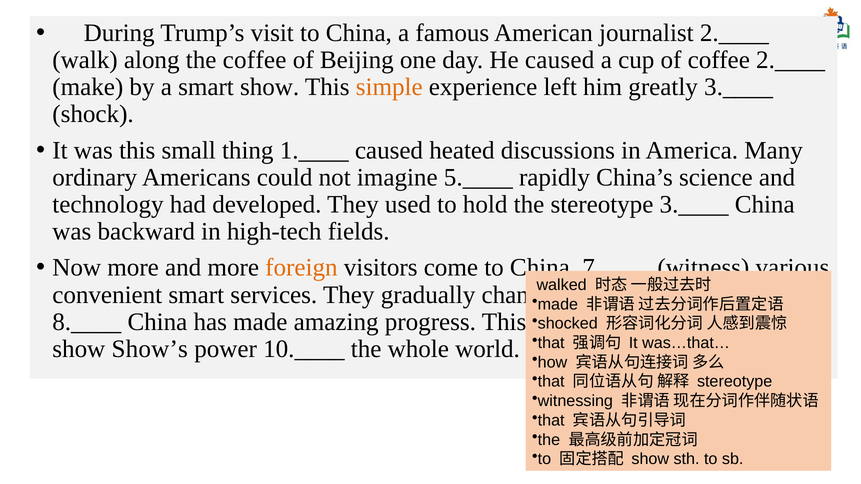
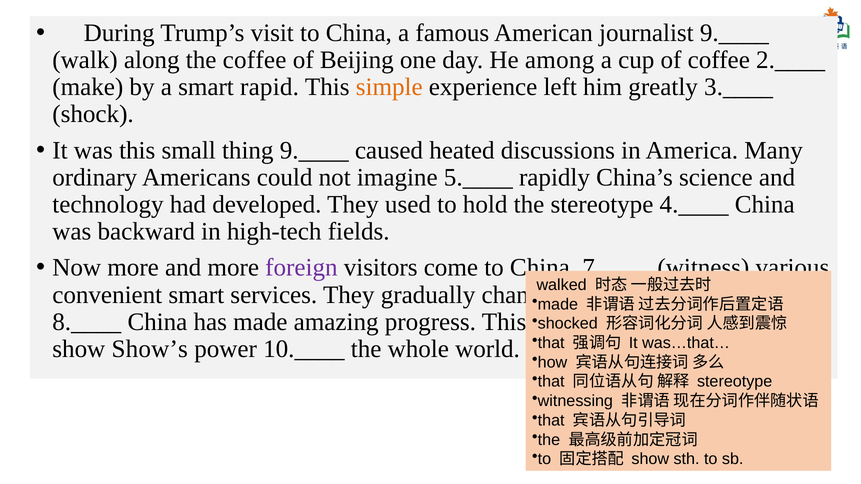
journalist 2.____: 2.____ -> 9.____ (734, 33)
He caused: caused -> among (560, 60)
smart show: show -> rapid (270, 87)
thing 1.____: 1.____ -> 9.____ (314, 150)
stereotype 3.____: 3.____ -> 4.____ (694, 205)
foreign colour: orange -> purple (301, 268)
